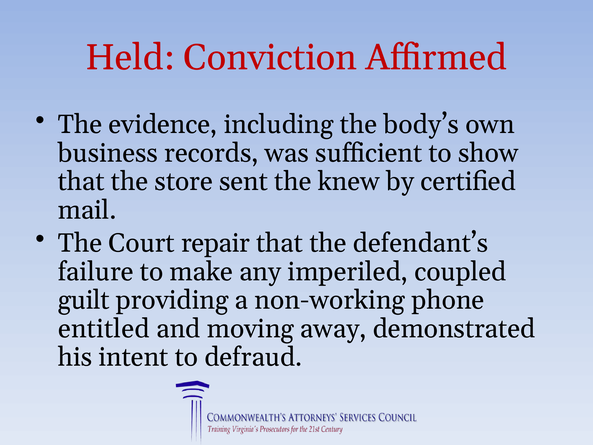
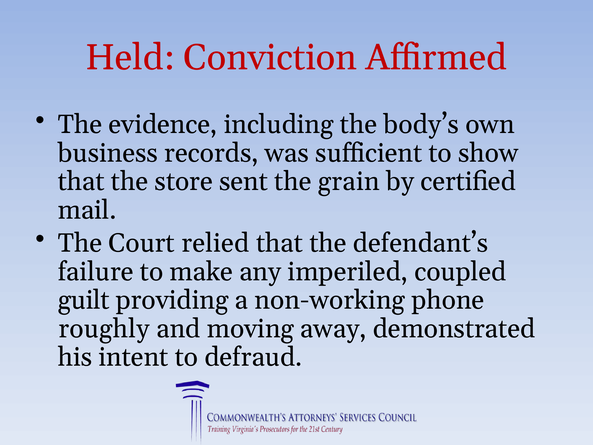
knew: knew -> grain (349, 181)
repair: repair -> relied (215, 243)
entitled: entitled -> roughly (104, 329)
